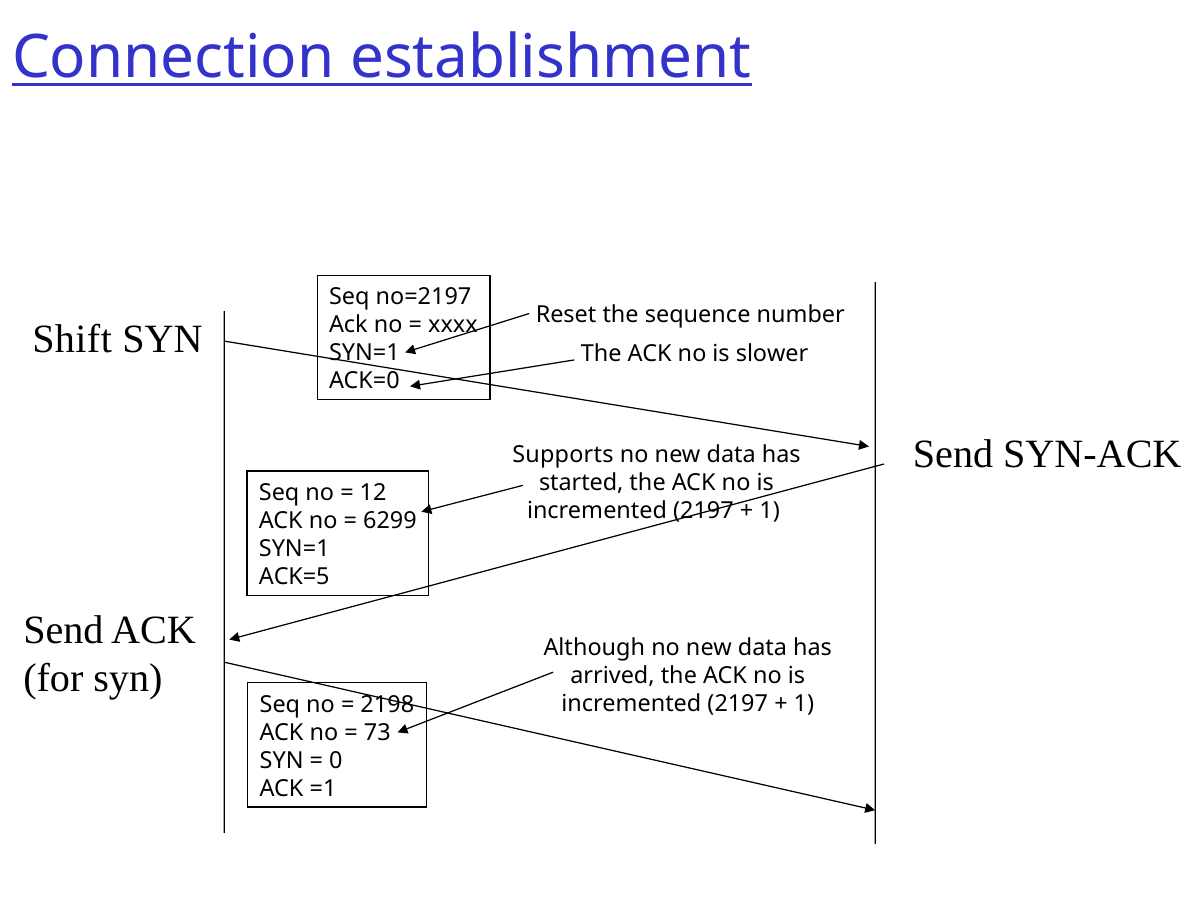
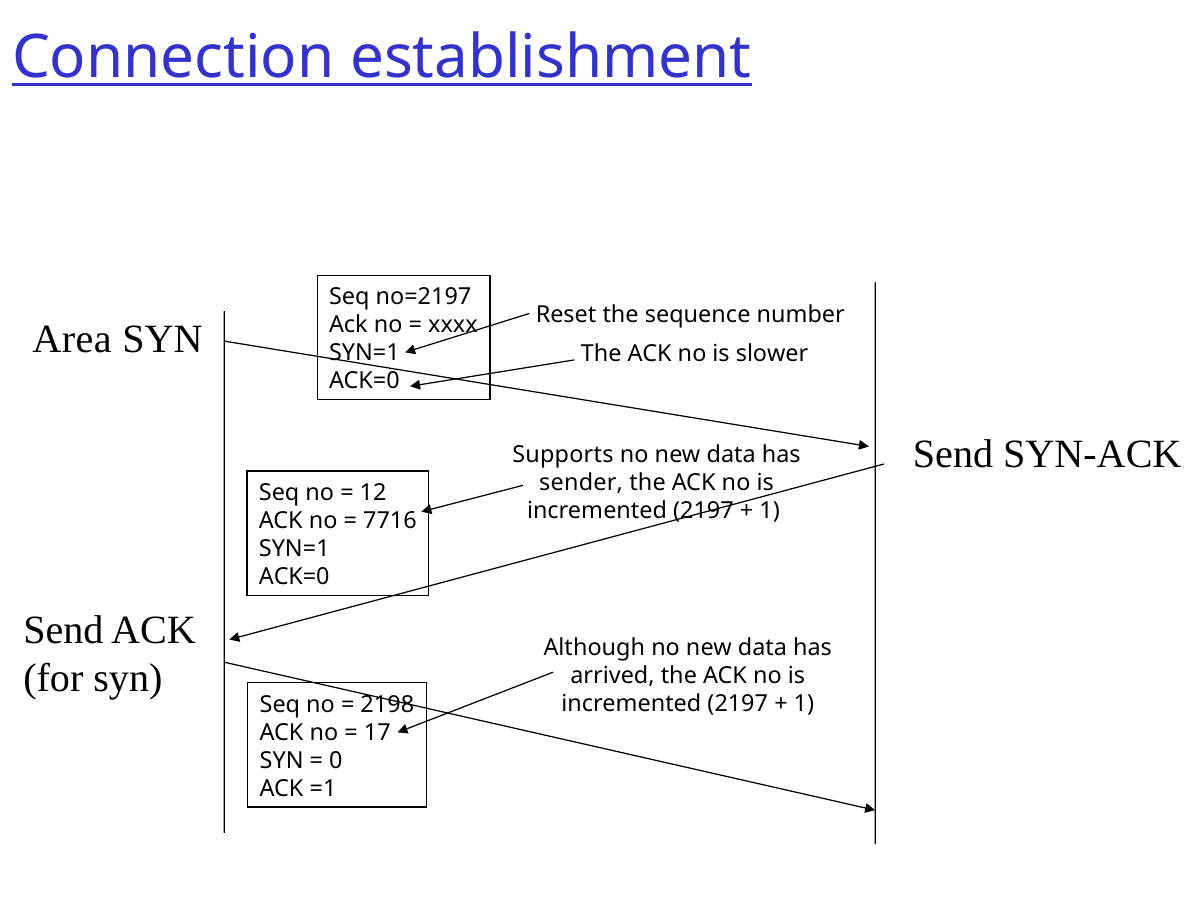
Shift: Shift -> Area (72, 339)
started: started -> sender (581, 483)
6299: 6299 -> 7716 (390, 521)
ACK=5: ACK=5 -> ACK=0 (294, 577)
73: 73 -> 17 (377, 733)
